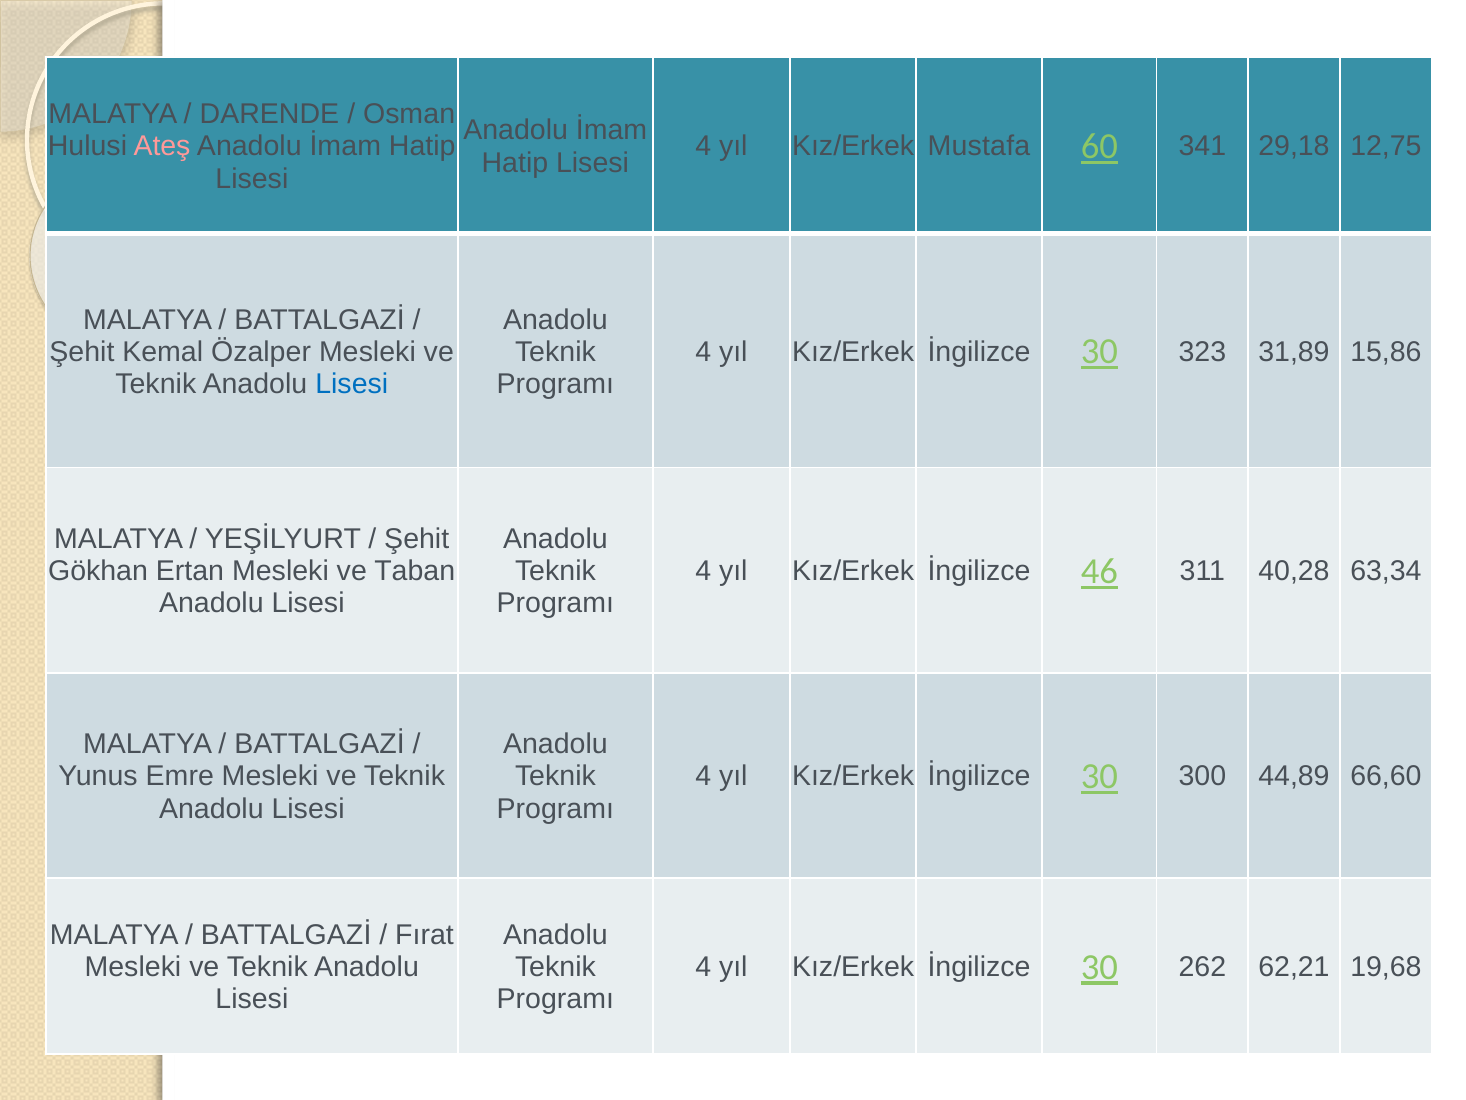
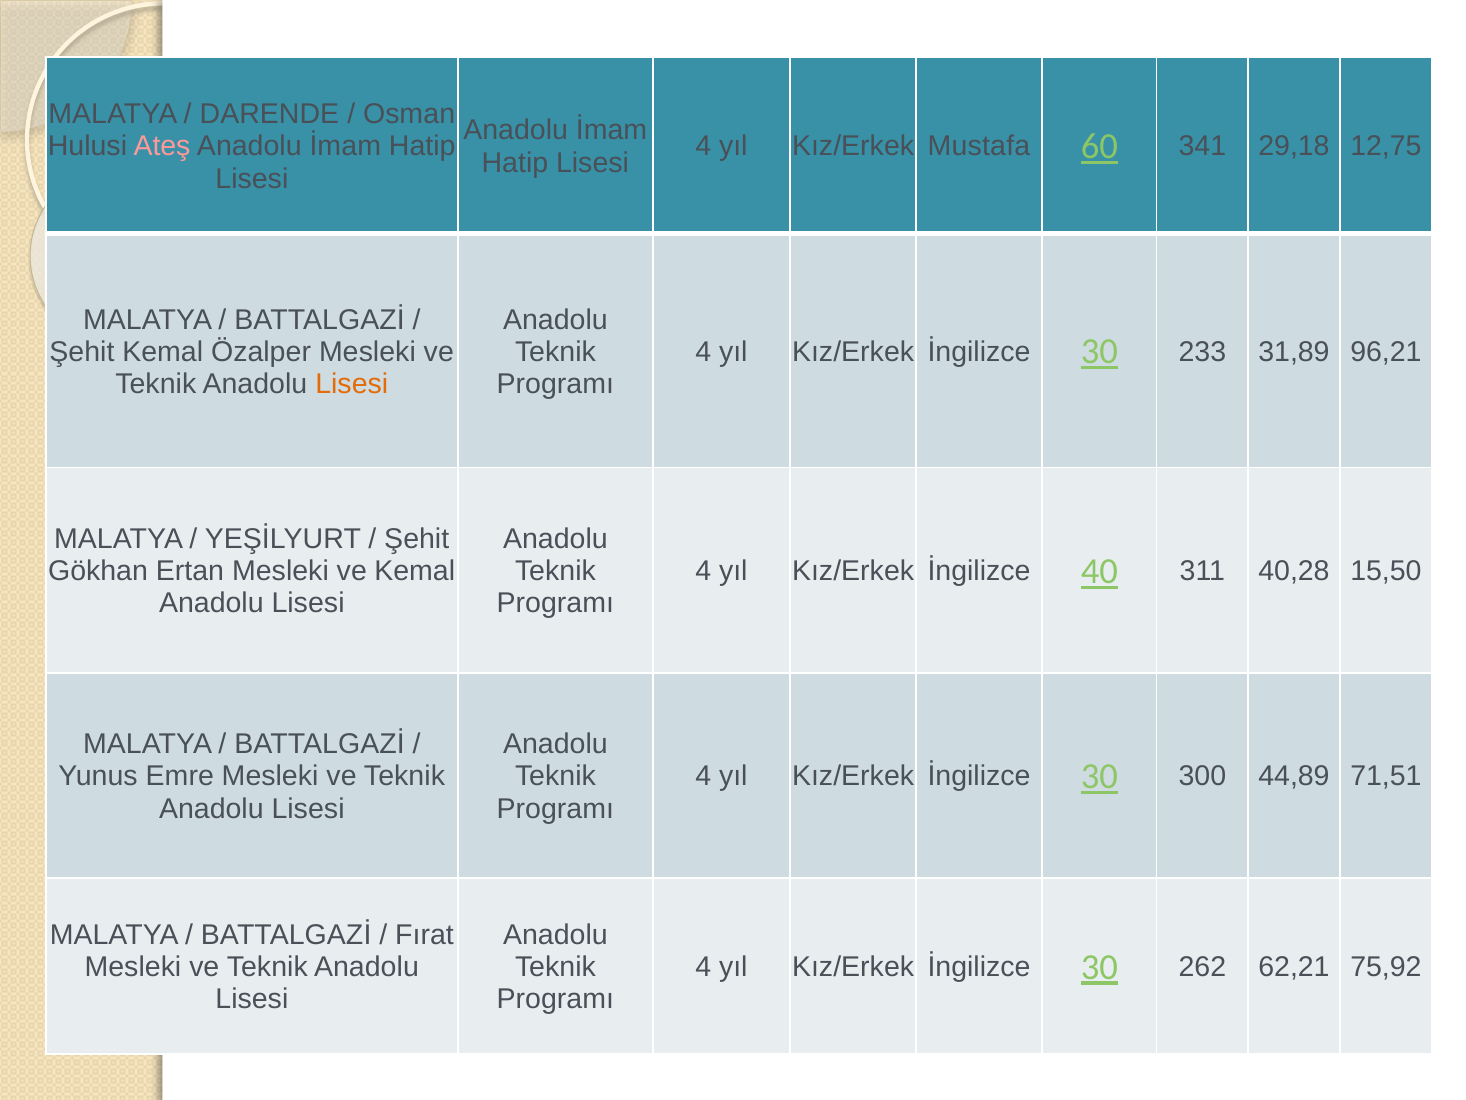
323: 323 -> 233 (1202, 352)
15,86: 15,86 -> 96,21 (1386, 352)
Lisesi colour: blue -> orange (352, 384)
ve Taban: Taban -> Kemal (415, 571)
46: 46 -> 40 (1099, 571)
63,34: 63,34 -> 15,50 (1386, 571)
66,60: 66,60 -> 71,51 (1386, 776)
19,68: 19,68 -> 75,92 (1386, 967)
